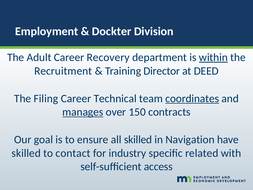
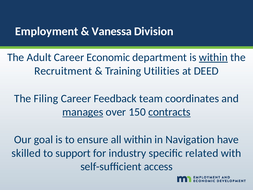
Dockter: Dockter -> Vanessa (112, 31)
Recovery: Recovery -> Economic (108, 57)
Director: Director -> Utilities (162, 71)
Technical: Technical -> Feedback (115, 98)
coordinates underline: present -> none (192, 98)
contracts underline: none -> present (169, 112)
all skilled: skilled -> within (138, 139)
contact: contact -> support (73, 153)
